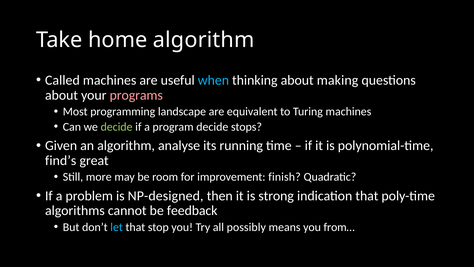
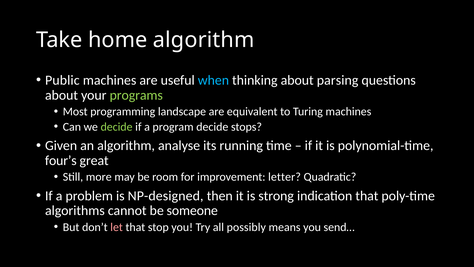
Called: Called -> Public (62, 80)
making: making -> parsing (338, 80)
programs colour: pink -> light green (136, 95)
find’s: find’s -> four’s (61, 160)
finish: finish -> letter (284, 177)
feedback: feedback -> someone (192, 210)
let colour: light blue -> pink (117, 227)
from…: from… -> send… (339, 227)
